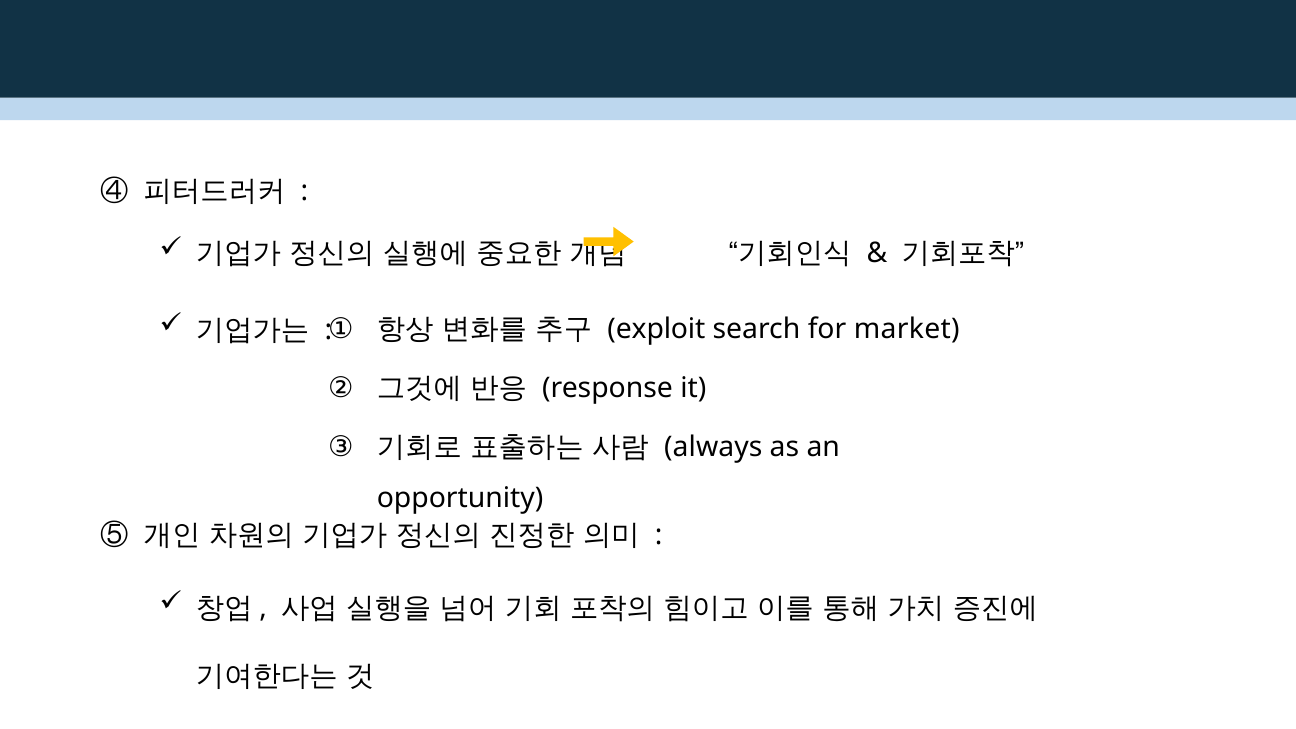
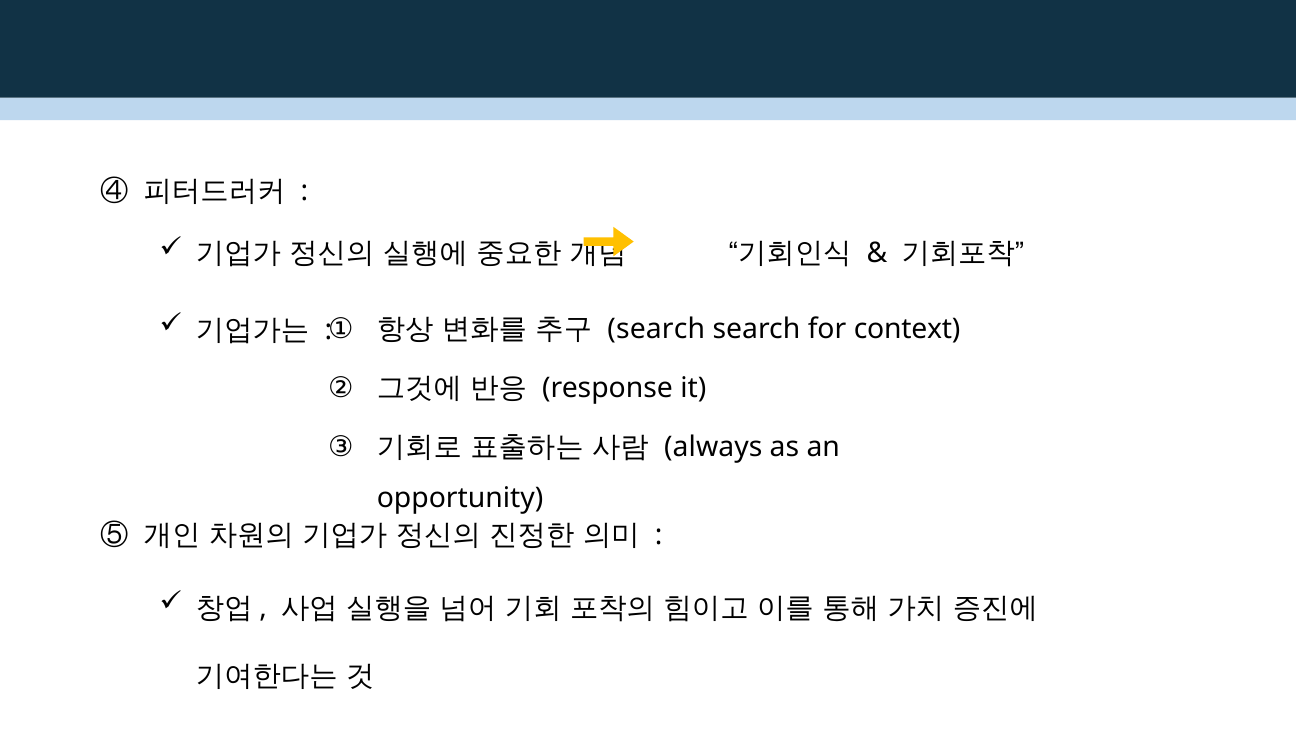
exploit: exploit -> search (656, 329)
market: market -> context (907, 329)
